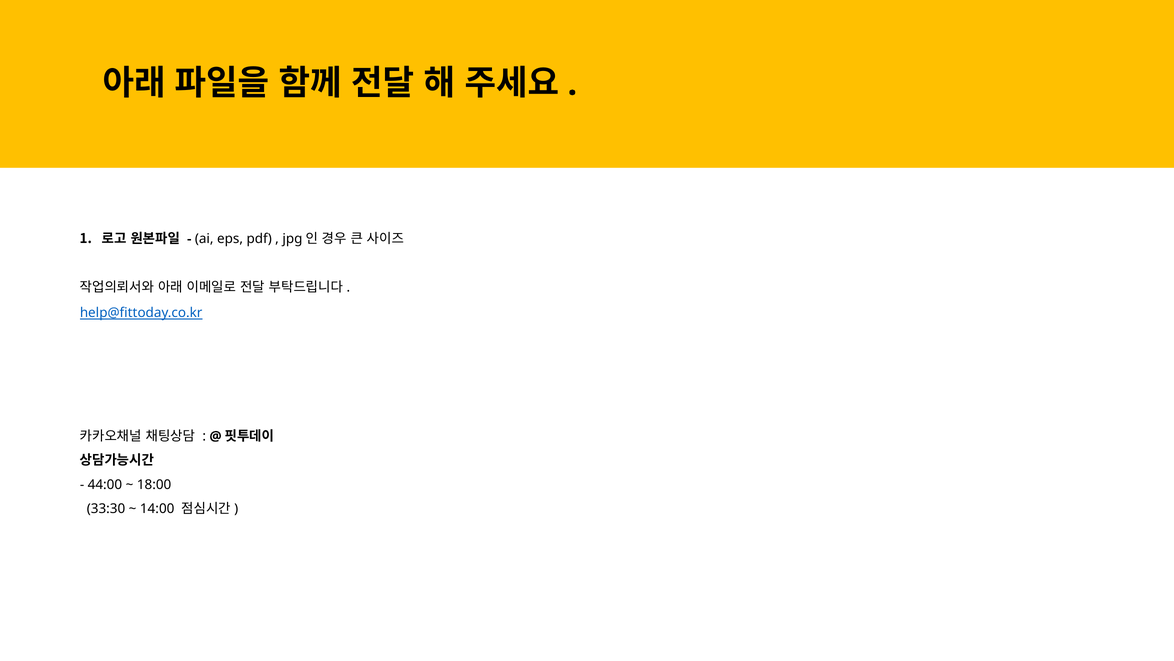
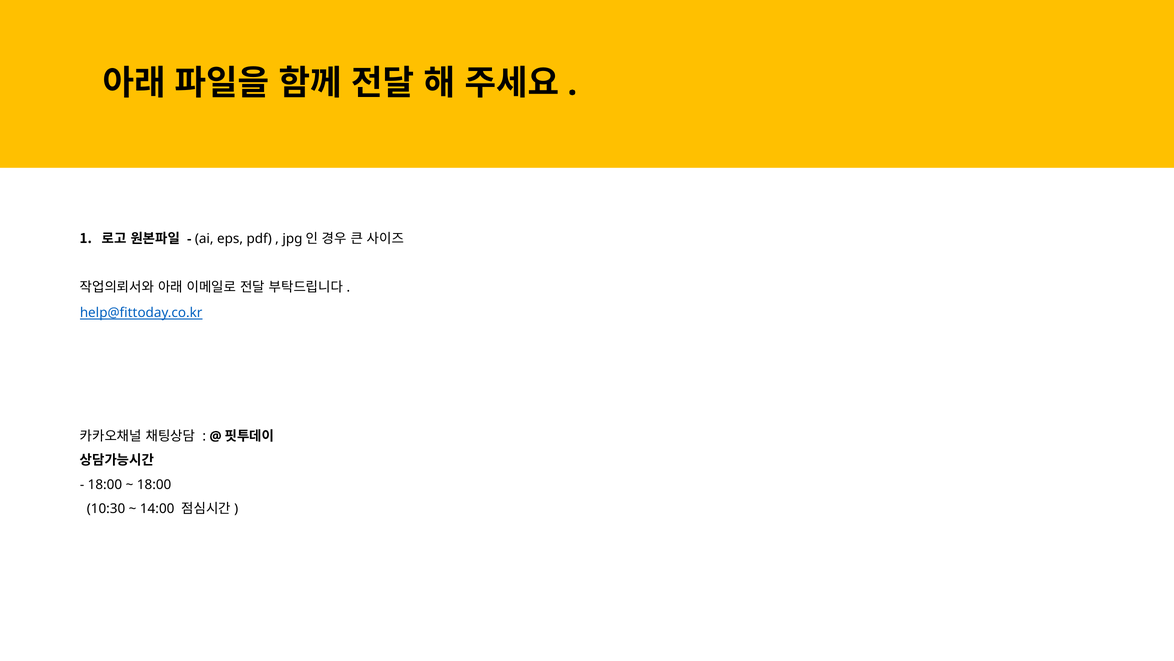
44:00: 44:00 -> 18:00 (105, 484)
33:30: 33:30 -> 10:30 (106, 509)
